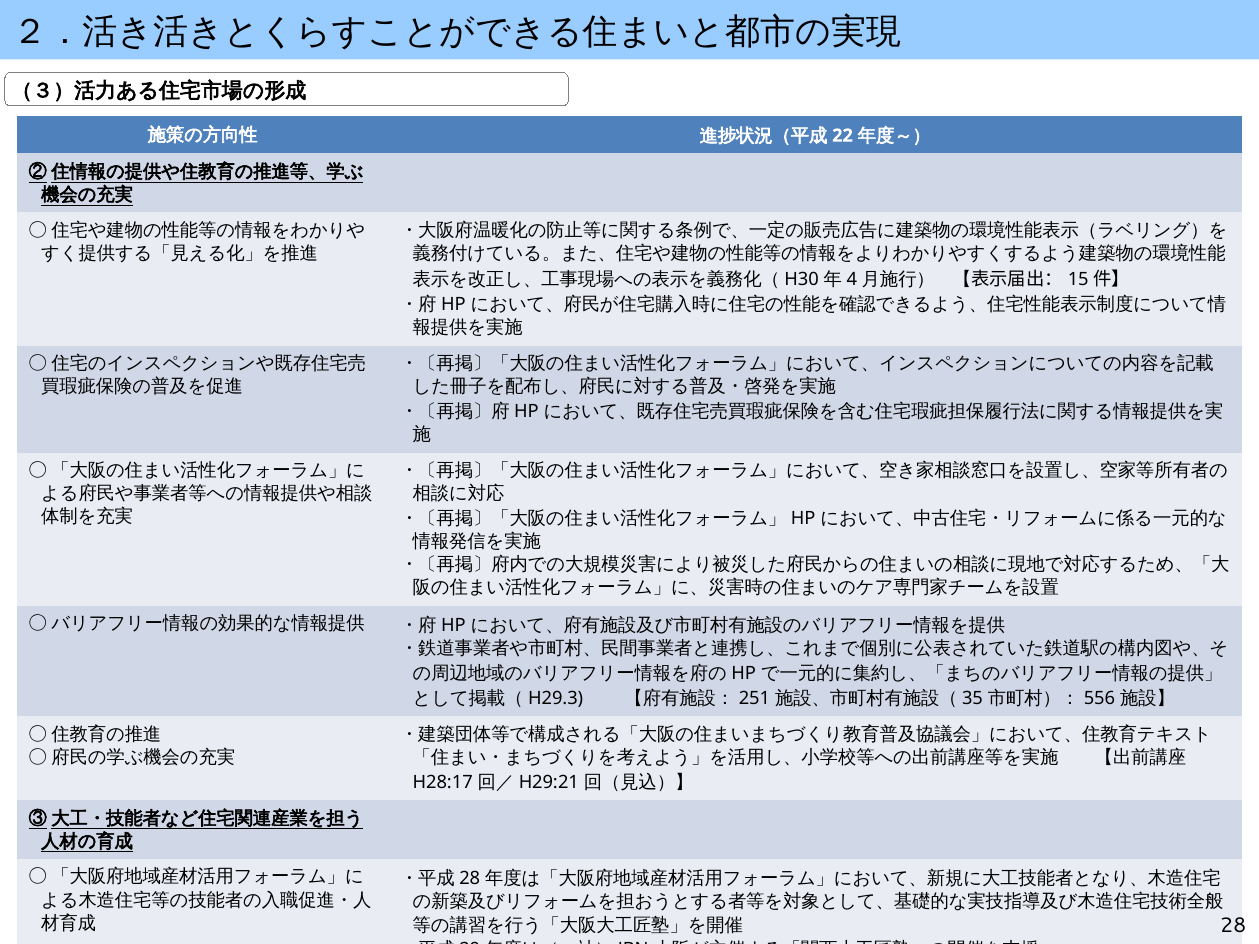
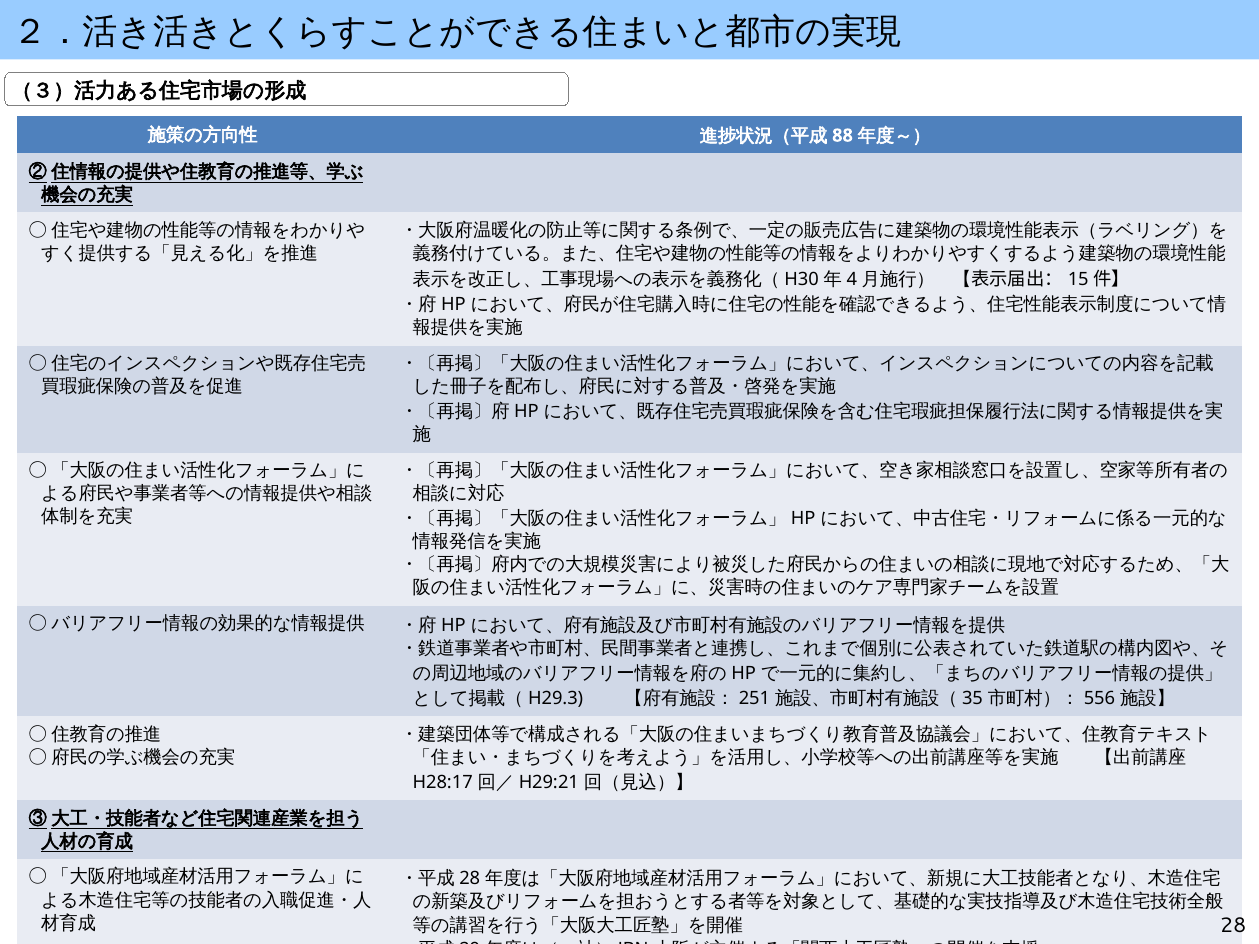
22: 22 -> 88 (843, 136)
